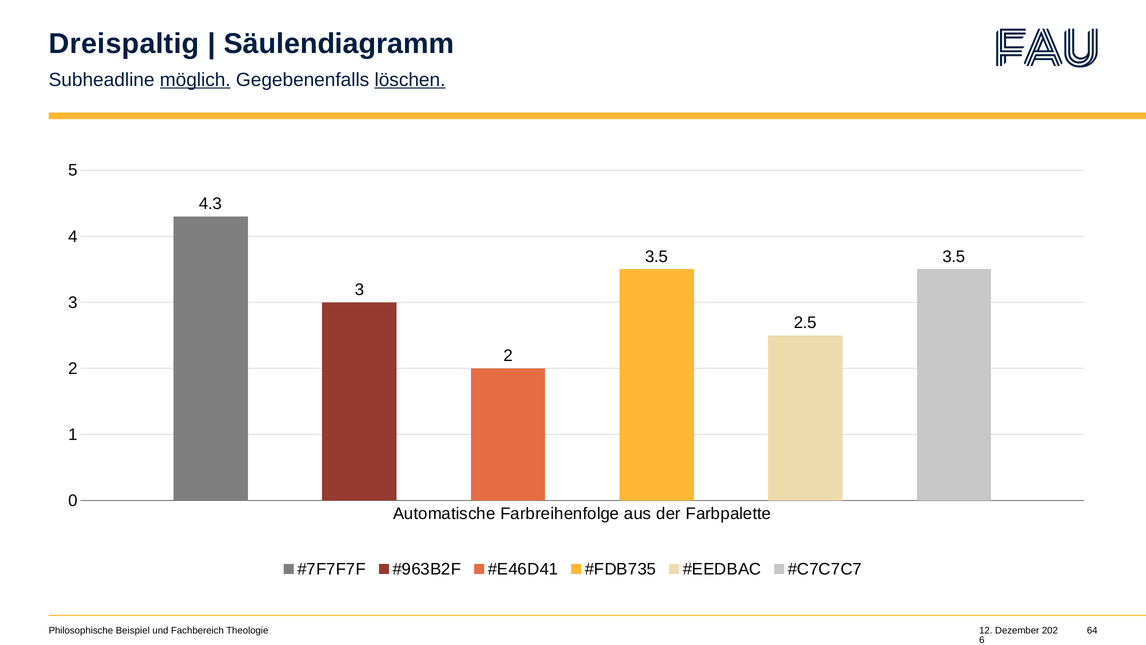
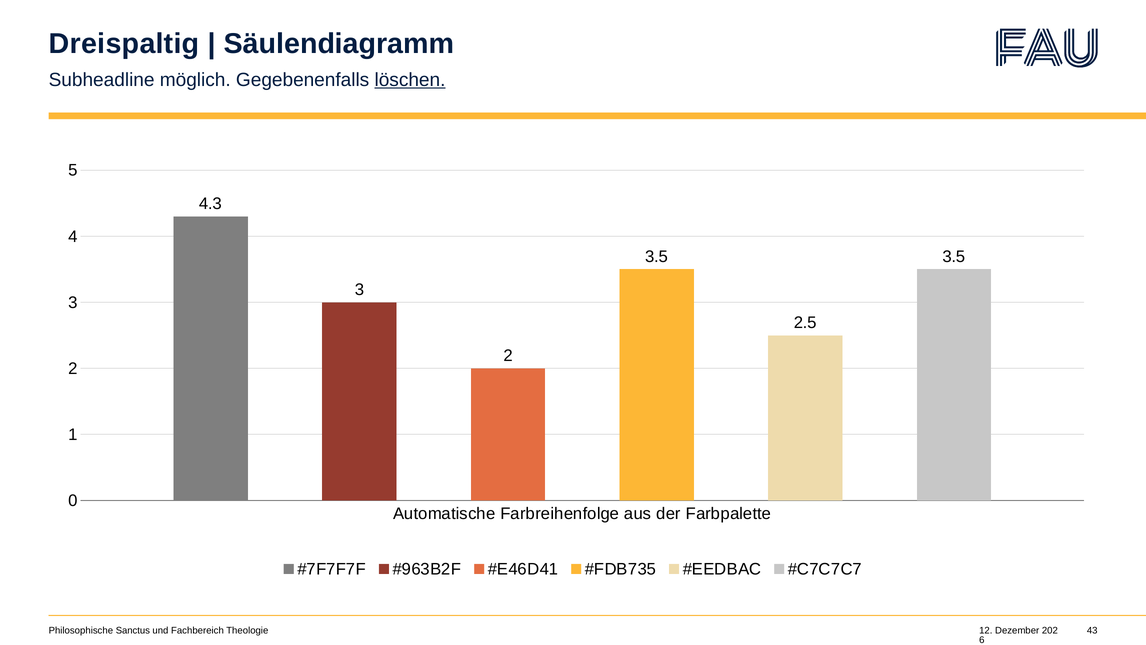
möglich underline: present -> none (195, 80)
Beispiel: Beispiel -> Sanctus (133, 630)
64: 64 -> 43 (1092, 630)
